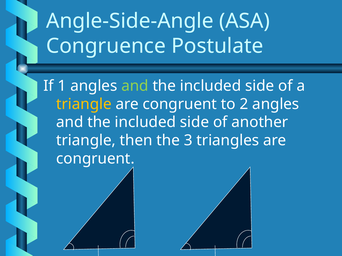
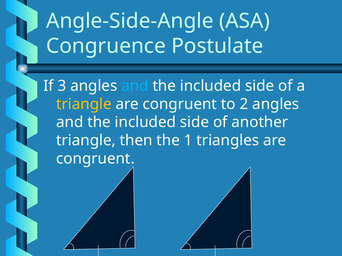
1: 1 -> 3 (62, 86)
and colour: light green -> light blue (135, 86)
3: 3 -> 1 (188, 141)
